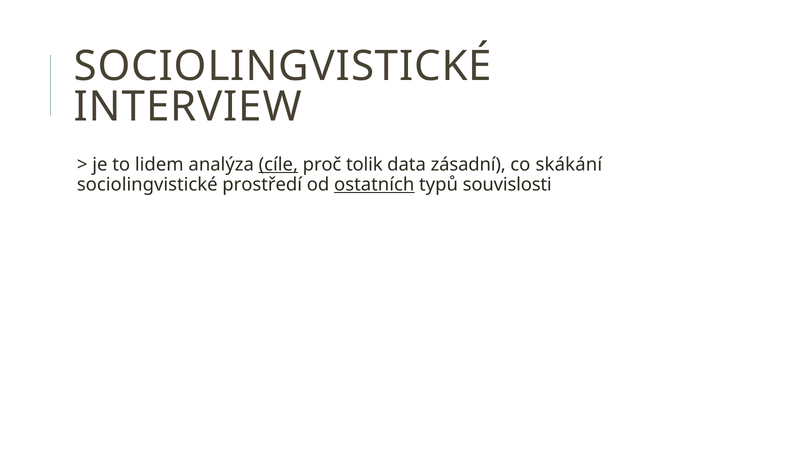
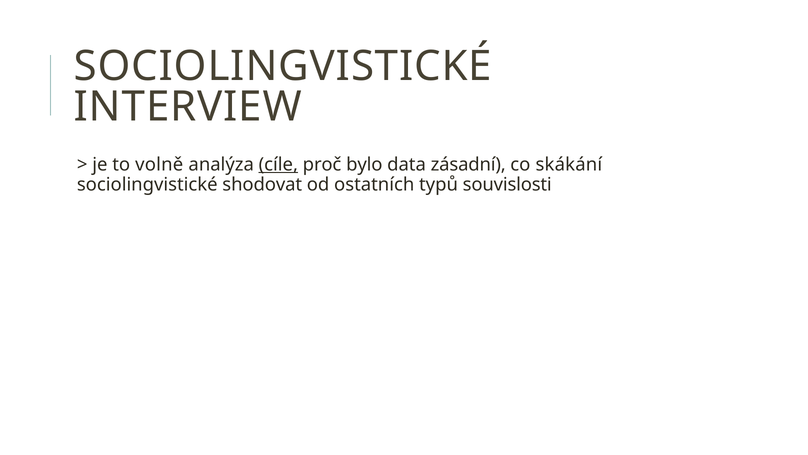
lidem: lidem -> volně (159, 164)
tolik: tolik -> bylo (364, 164)
prostředí: prostředí -> shodovat (262, 184)
ostatních underline: present -> none (374, 184)
